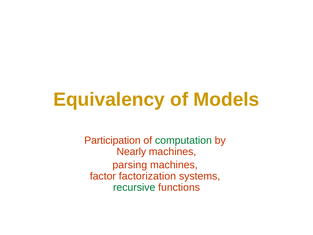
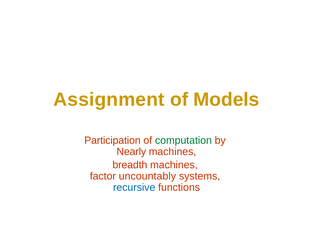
Equivalency: Equivalency -> Assignment (109, 99)
parsing: parsing -> breadth (130, 165)
factorization: factorization -> uncountably (147, 176)
recursive colour: green -> blue (134, 187)
